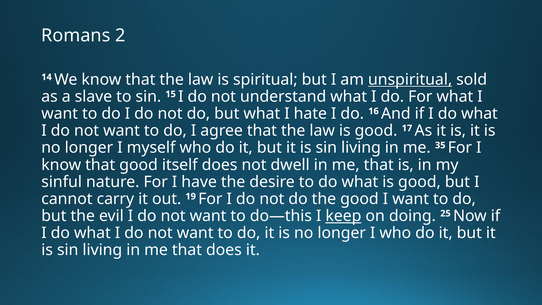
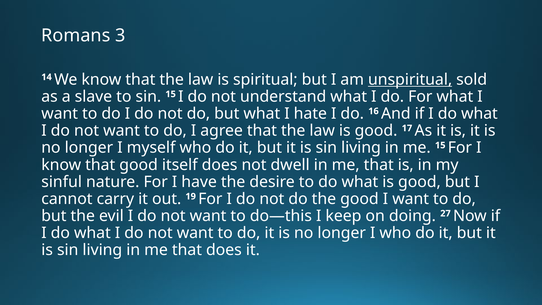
2: 2 -> 3 (120, 36)
me 35: 35 -> 15 (440, 145)
keep underline: present -> none (343, 216)
25: 25 -> 27 (445, 213)
